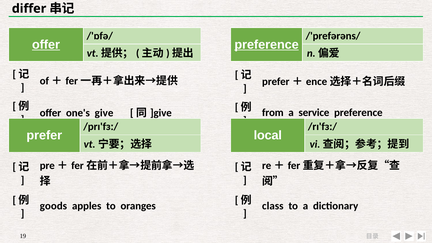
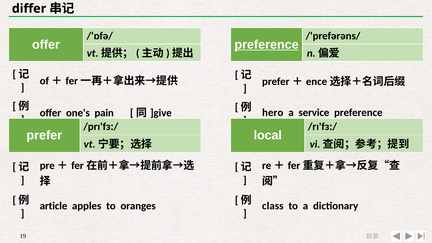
offer underline: present -> none (46, 45)
from: from -> hero (273, 113)
give: give -> pain (104, 113)
goods: goods -> article (54, 206)
